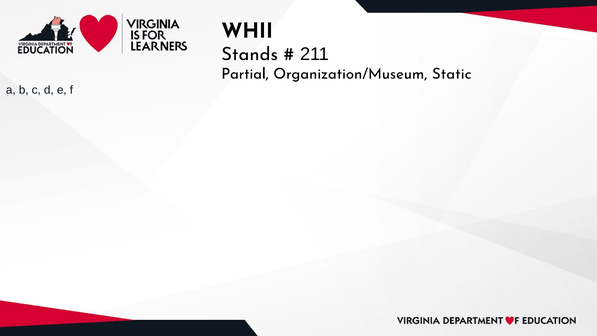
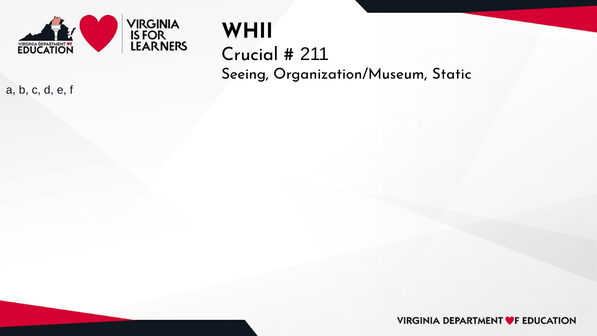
Stands: Stands -> Crucial (250, 54)
Partial: Partial -> Seeing (245, 74)
